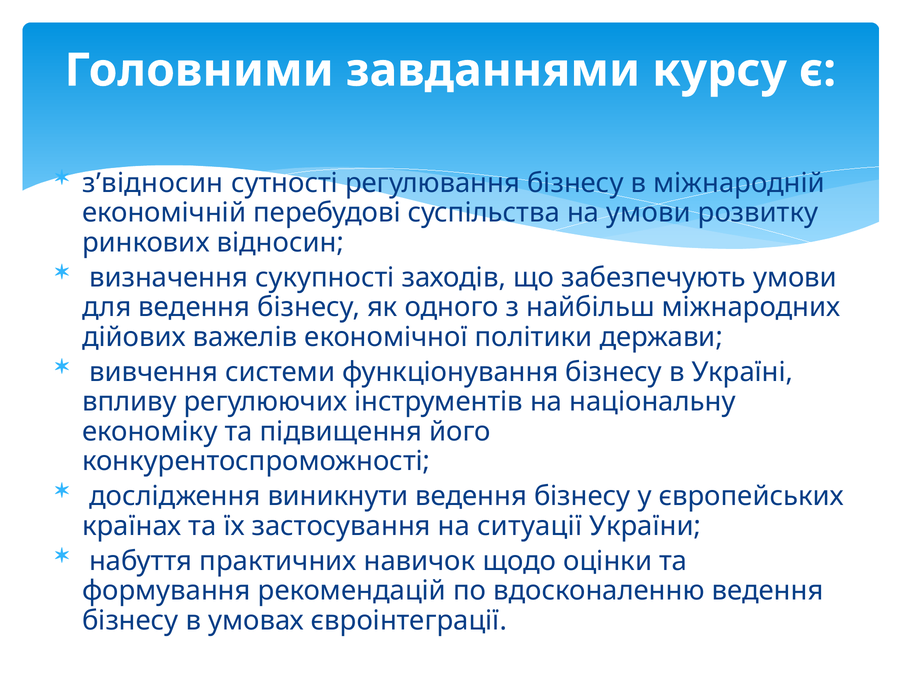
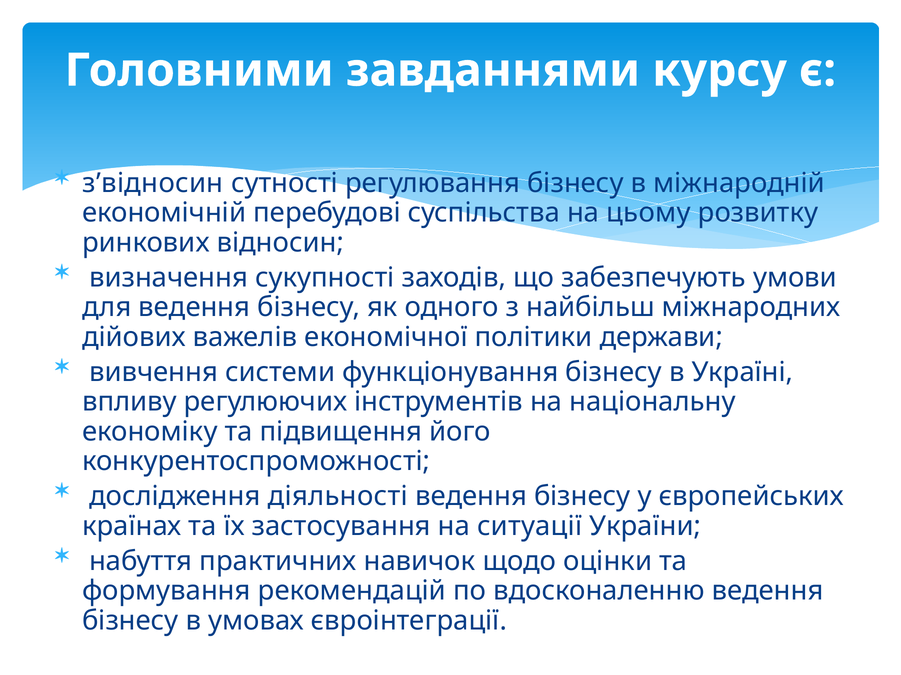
на умови: умови -> цьому (648, 213)
виникнути: виникнути -> діяльності (338, 497)
